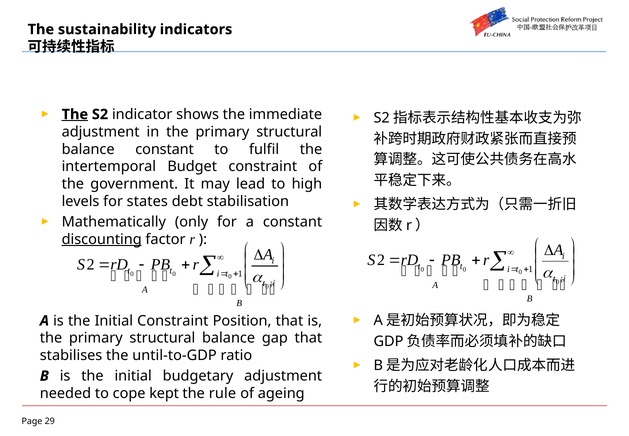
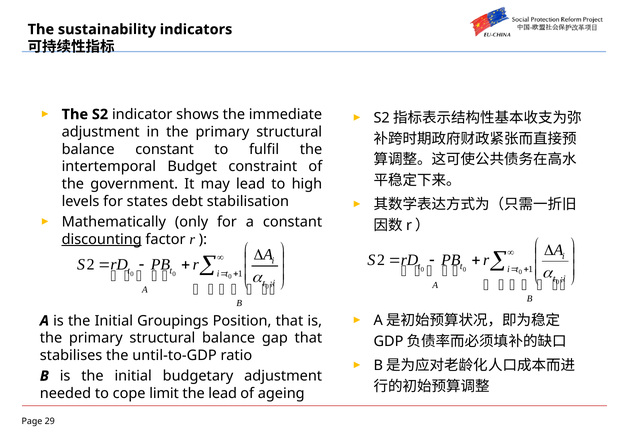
The underline: present -> none (75, 114)
Initial Constraint: Constraint -> Groupings (173, 320)
kept: kept -> limit (164, 393)
the rule: rule -> lead (223, 393)
